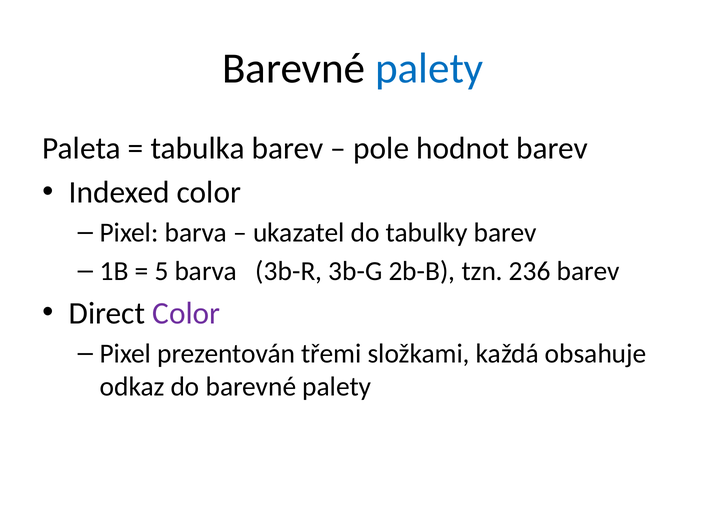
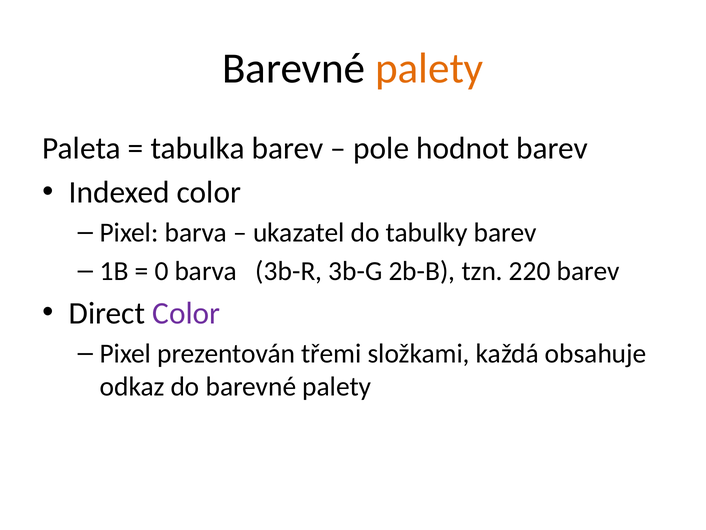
palety colour: blue -> orange (429, 68)
5: 5 -> 0 (161, 271)
236: 236 -> 220 (530, 271)
